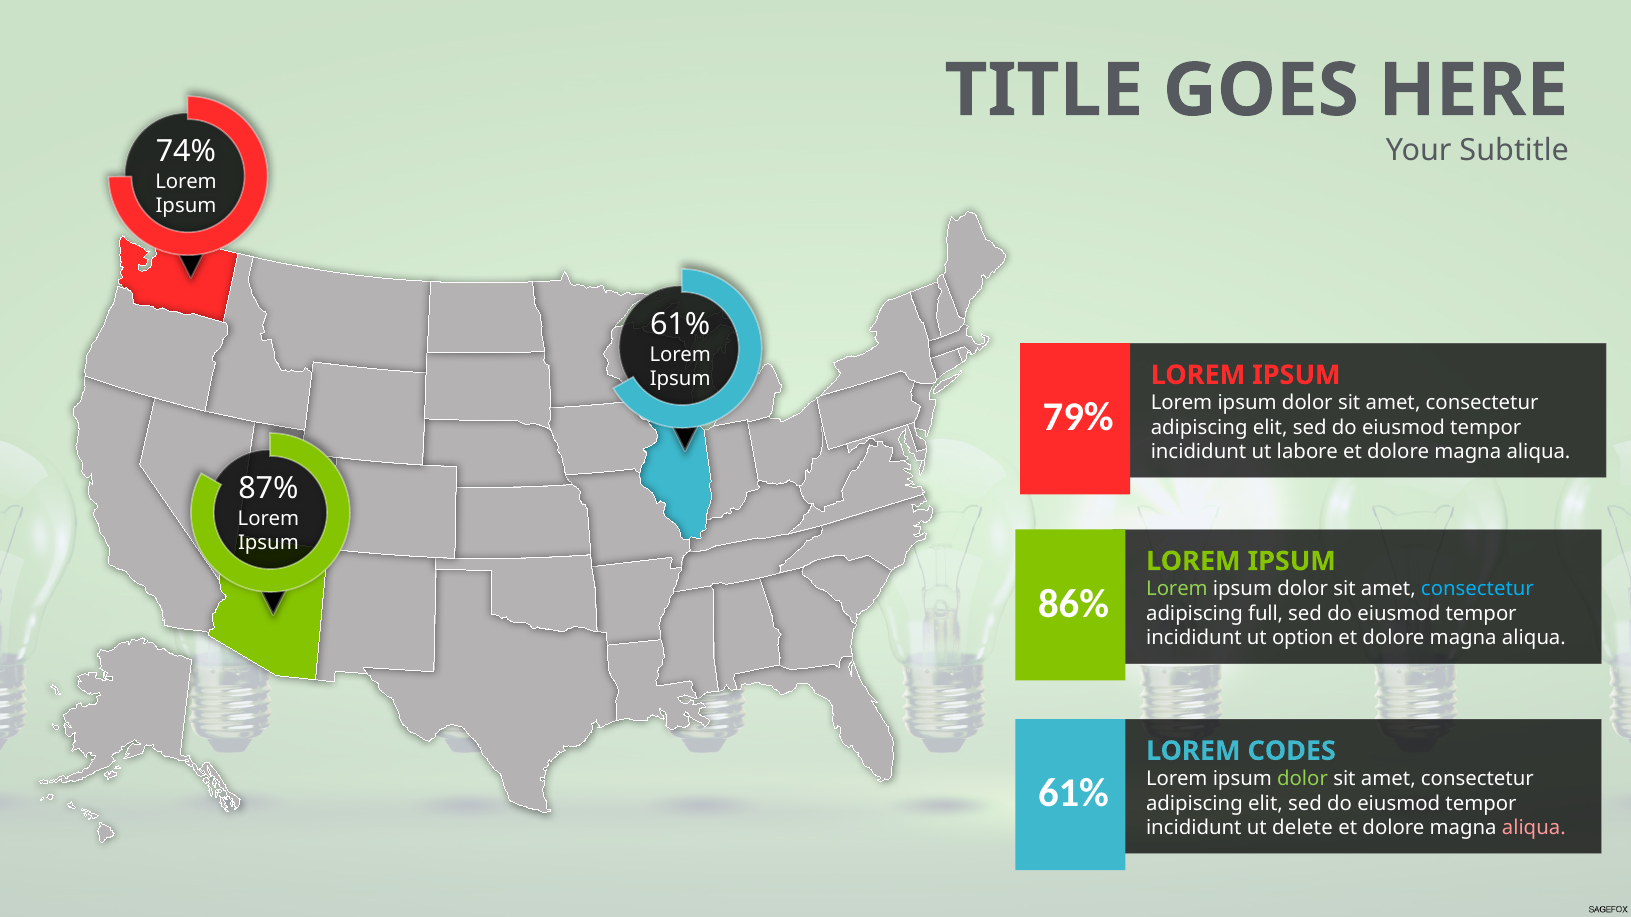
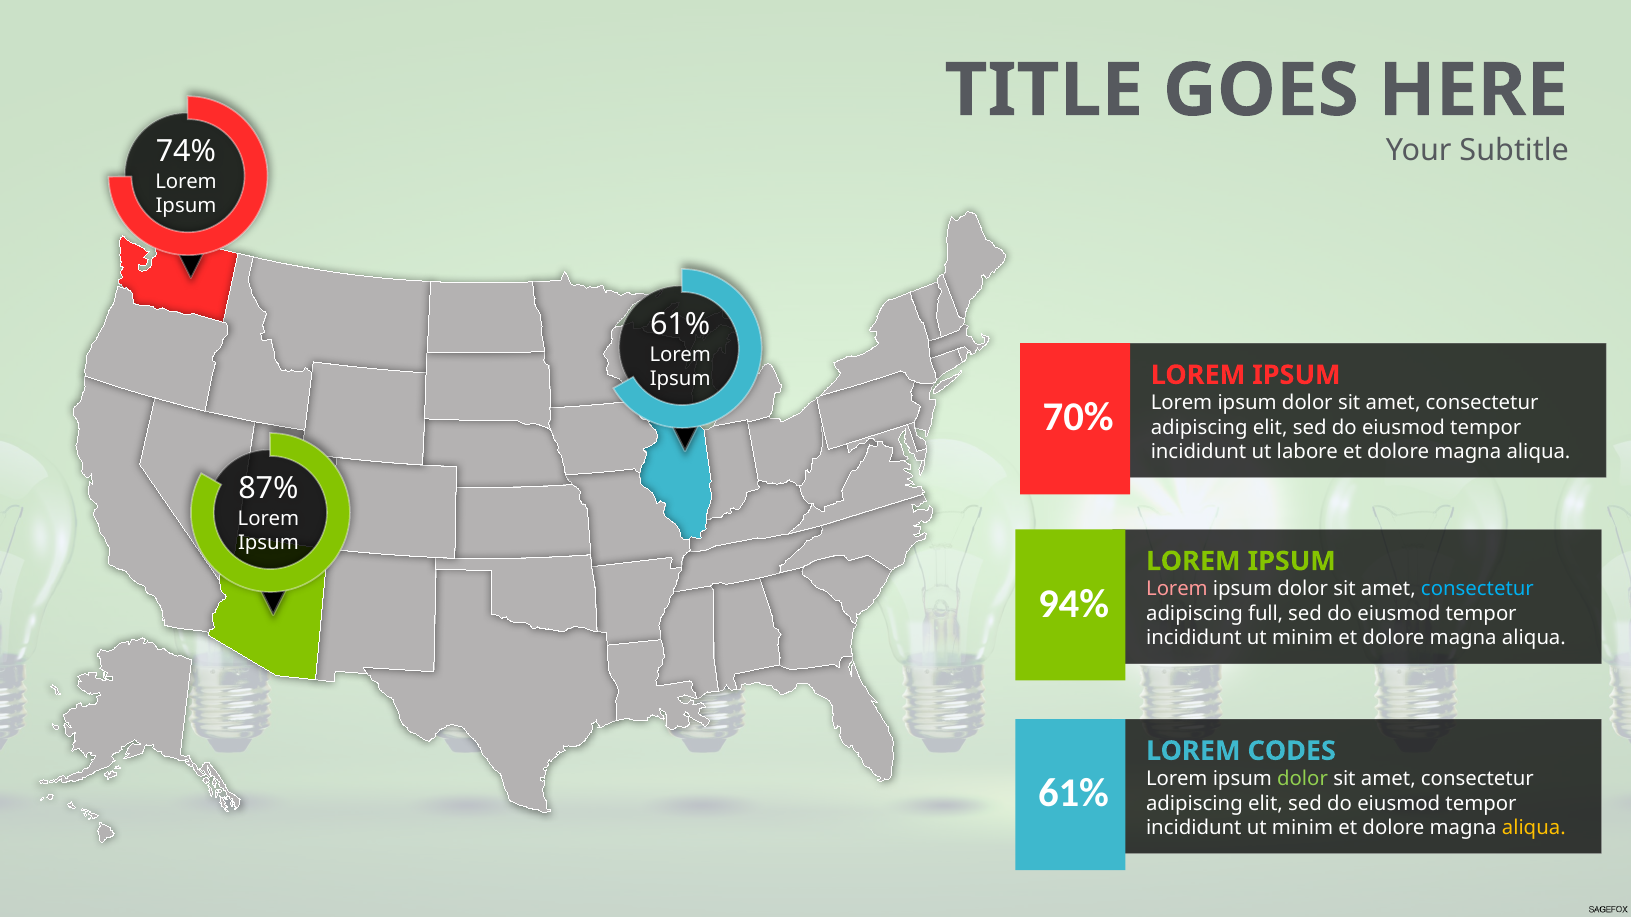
79%: 79% -> 70% (1078, 418)
Lorem colour: light green -> pink (1177, 590)
86%: 86% -> 94% (1074, 604)
option: option -> minim (1303, 638)
delete: delete -> minim (1303, 828)
aliqua colour: pink -> yellow (1534, 828)
